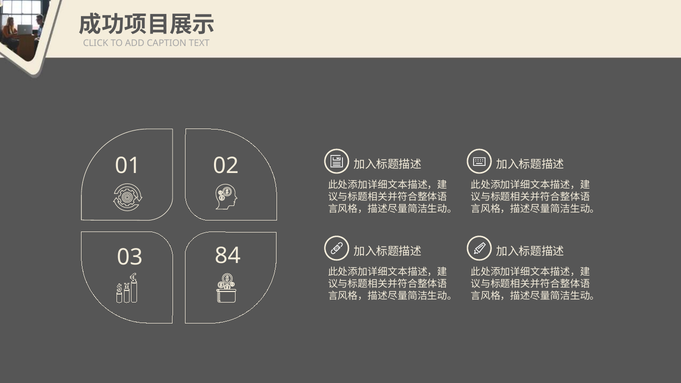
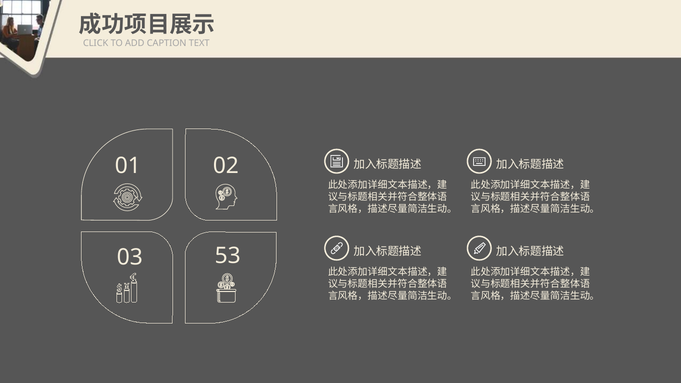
84: 84 -> 53 (228, 256)
